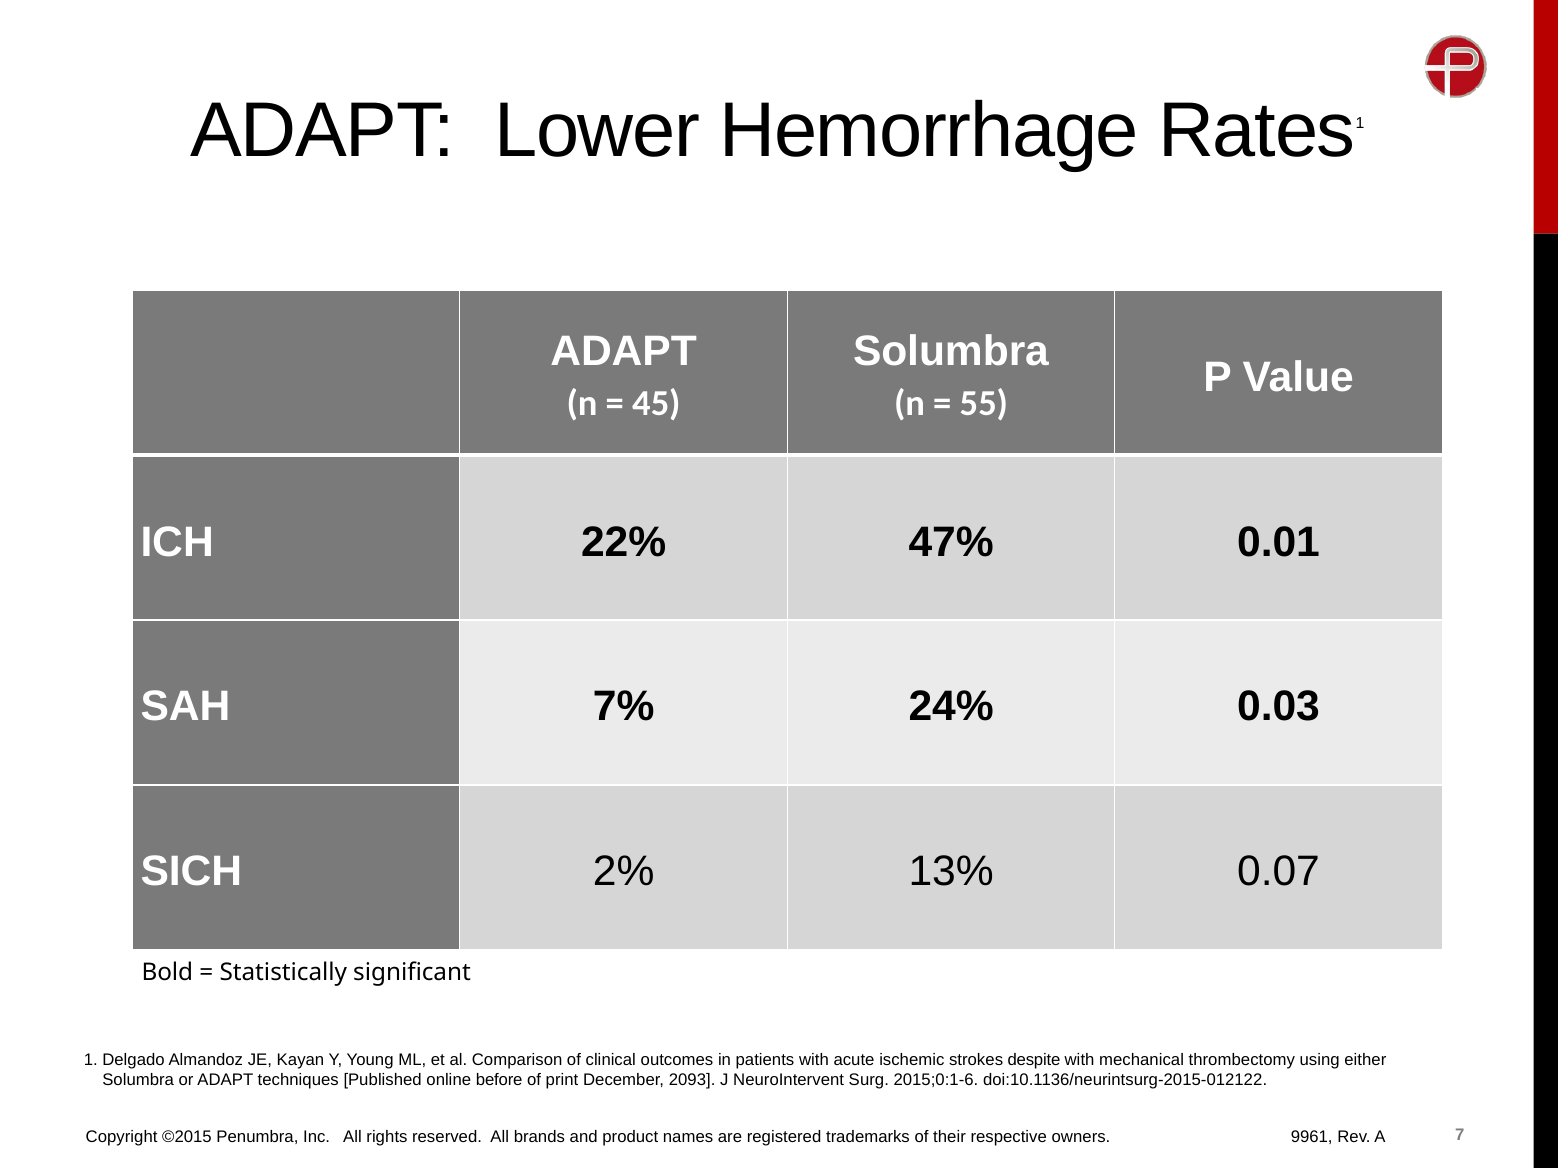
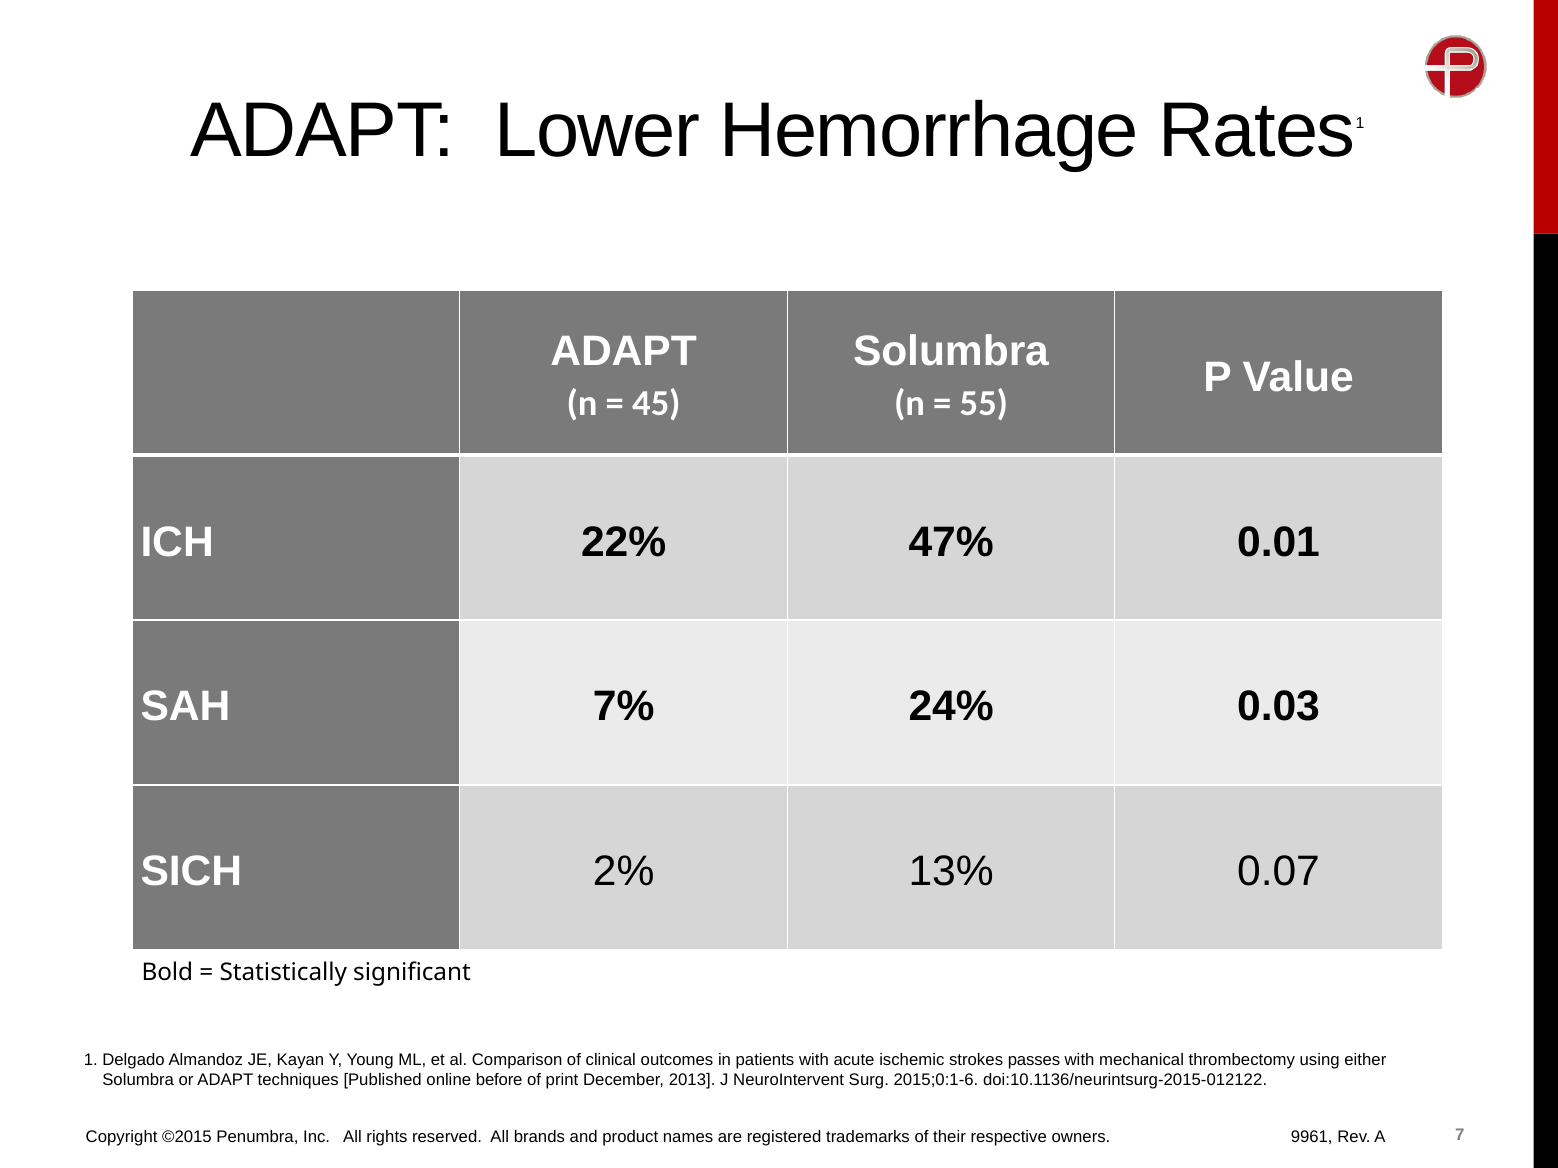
despite: despite -> passes (1034, 1060)
2093: 2093 -> 2013 (692, 1080)
